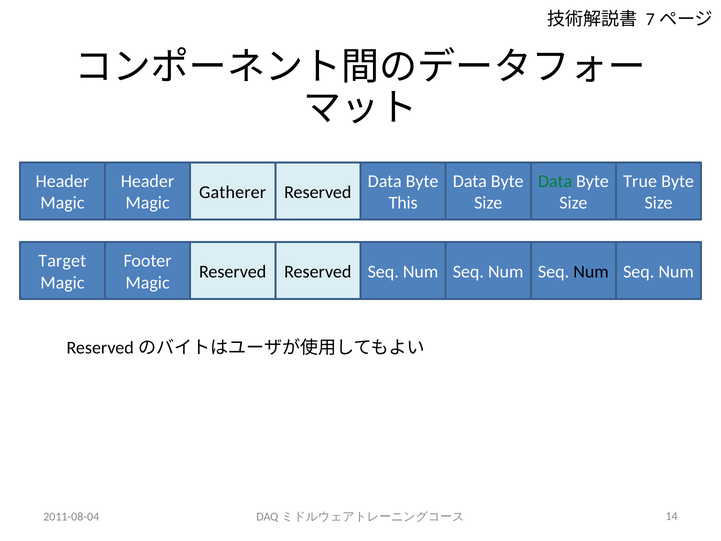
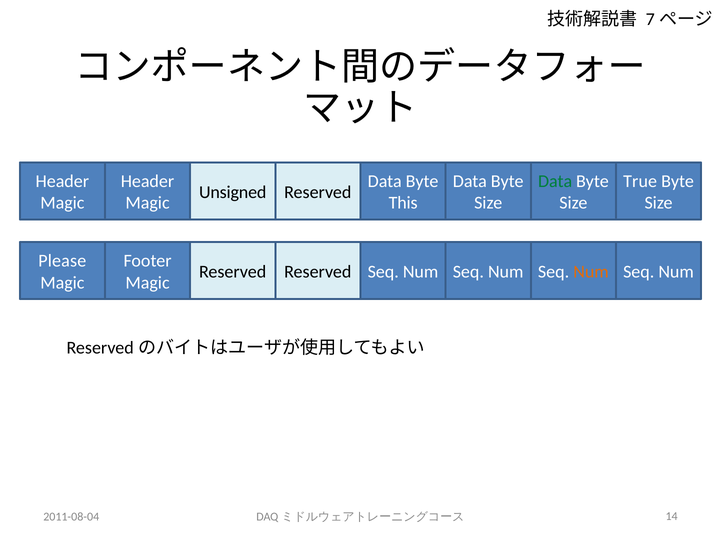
Gatherer: Gatherer -> Unsigned (233, 192)
Target: Target -> Please (62, 261)
Num colour: black -> orange (591, 272)
